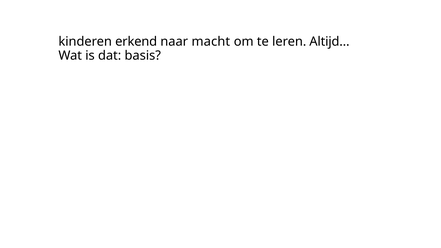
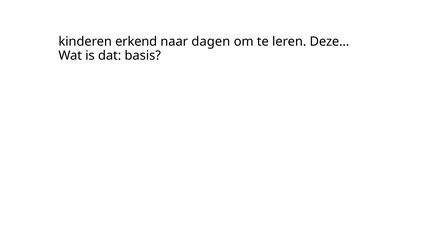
macht: macht -> dagen (211, 42)
Altijd…: Altijd… -> Deze… (329, 42)
